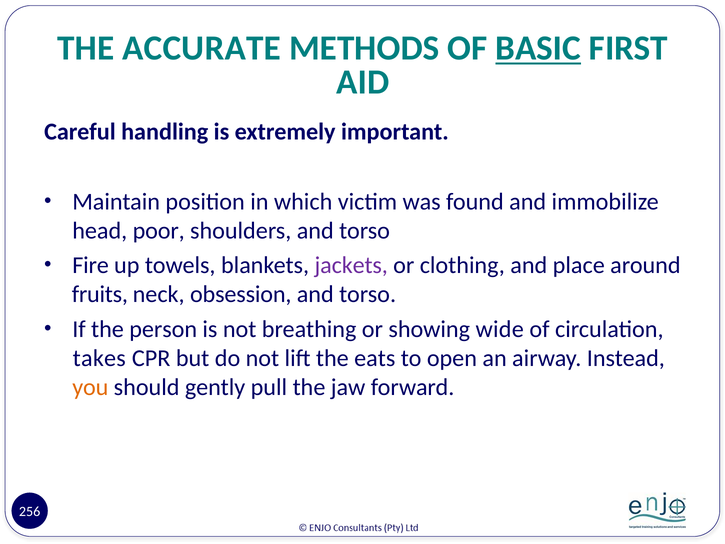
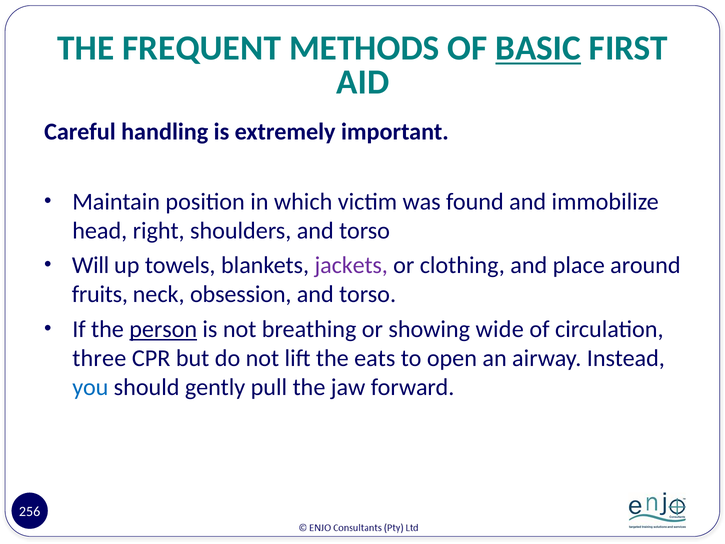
ACCURATE: ACCURATE -> FREQUENT (202, 48)
poor: poor -> right (159, 231)
Fire: Fire -> Will (91, 265)
person underline: none -> present (163, 329)
takes: takes -> three (99, 358)
you colour: orange -> blue (90, 387)
